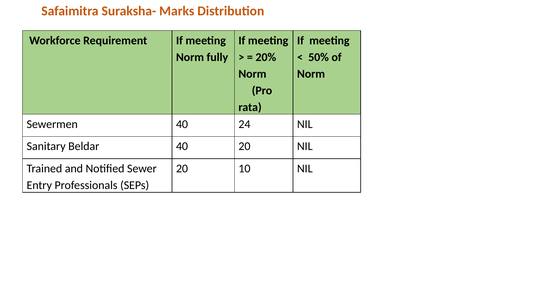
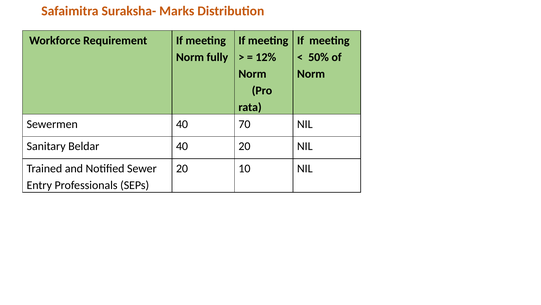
20%: 20% -> 12% (266, 57)
24: 24 -> 70 (244, 124)
